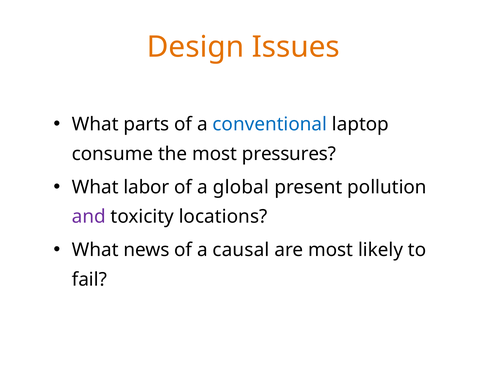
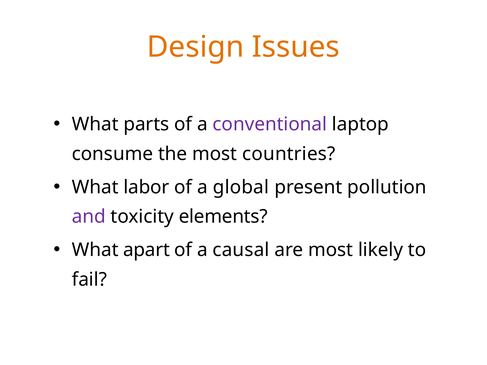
conventional colour: blue -> purple (270, 124)
pressures: pressures -> countries (289, 154)
locations: locations -> elements (223, 217)
news: news -> apart (146, 250)
